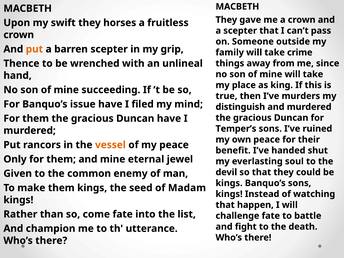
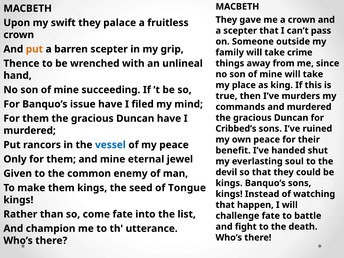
horses: horses -> palace (120, 23)
distinguish: distinguish -> commands (240, 107)
Temper’s: Temper’s -> Cribbed’s (236, 129)
vessel colour: orange -> blue (110, 145)
Madam: Madam -> Tongue (187, 188)
